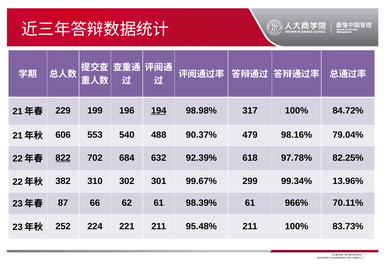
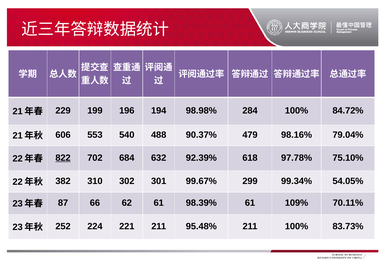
194 underline: present -> none (159, 111)
317: 317 -> 284 (250, 111)
82.25%: 82.25% -> 75.10% (348, 158)
13.96%: 13.96% -> 54.05% (348, 181)
966%: 966% -> 109% (297, 203)
